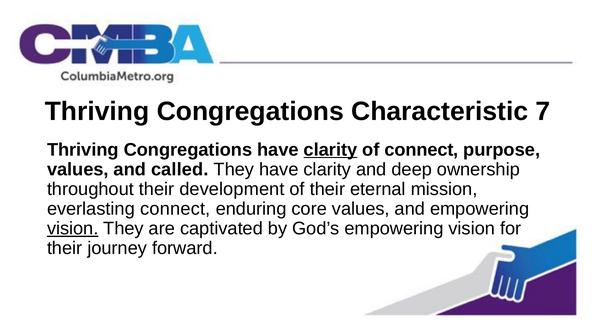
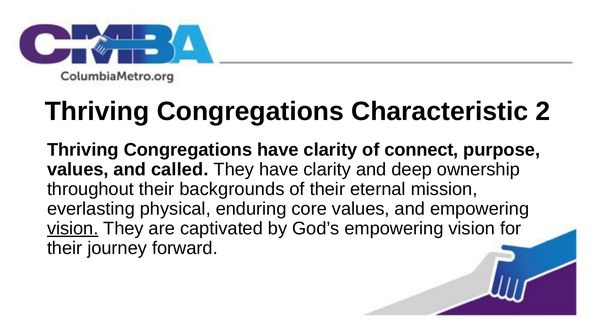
7: 7 -> 2 (543, 111)
clarity underline: present -> none (330, 150)
development: development -> backgrounds (232, 189)
everlasting connect: connect -> physical (175, 209)
